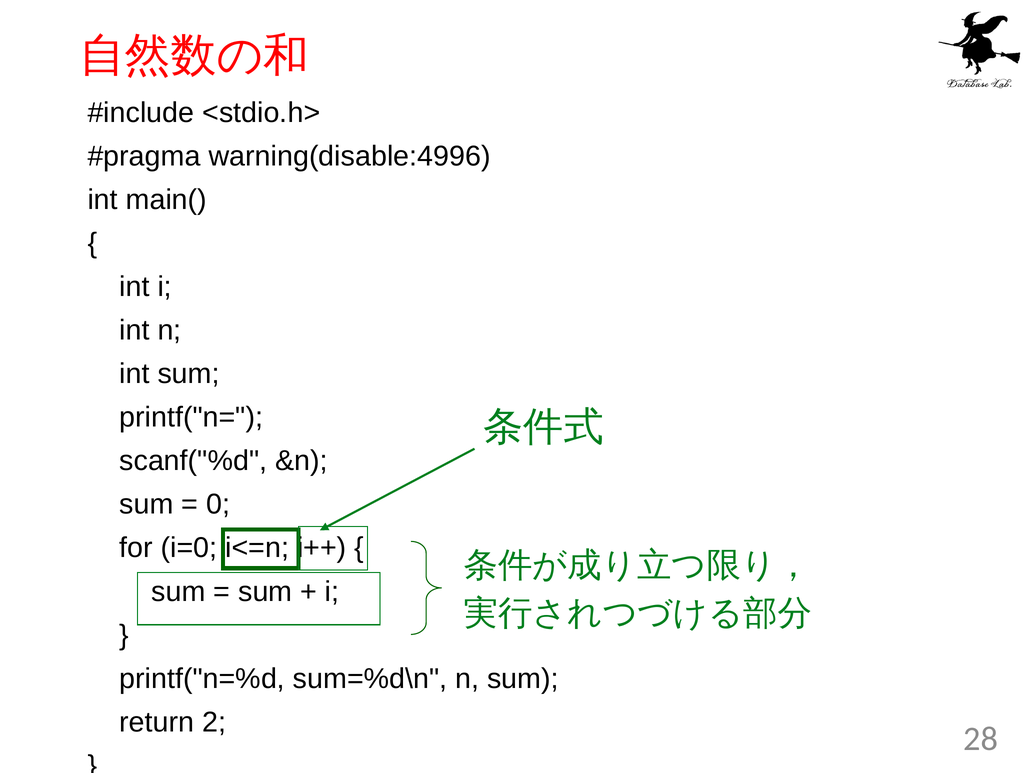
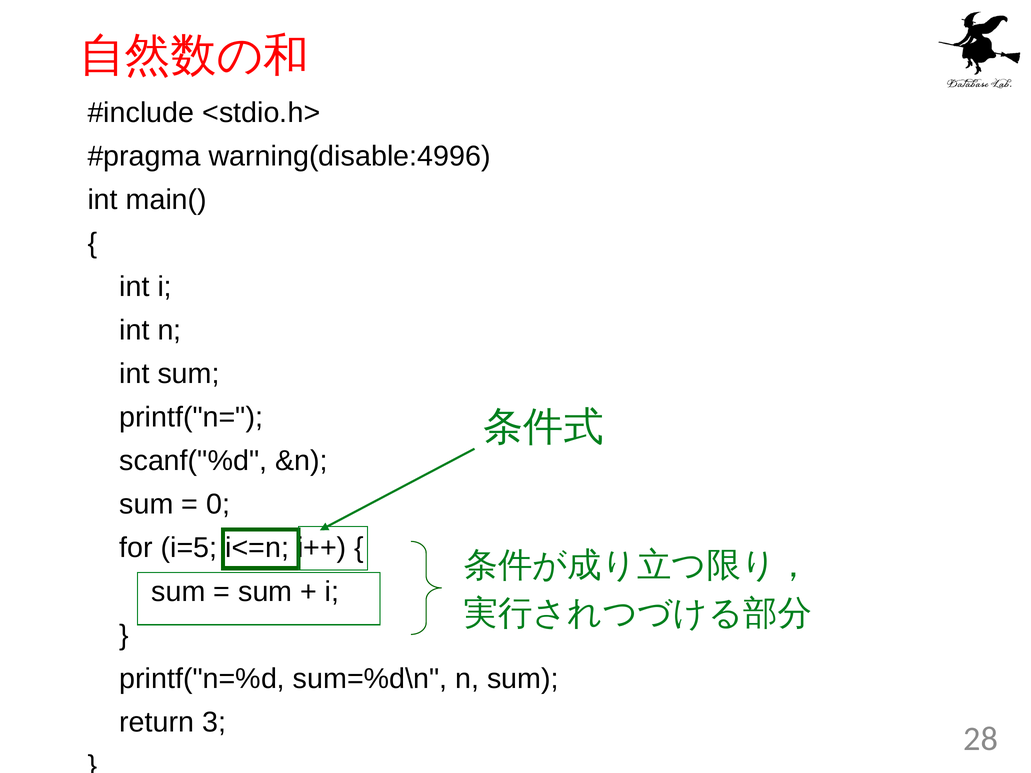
i=0: i=0 -> i=5 (189, 548)
2: 2 -> 3 (214, 722)
